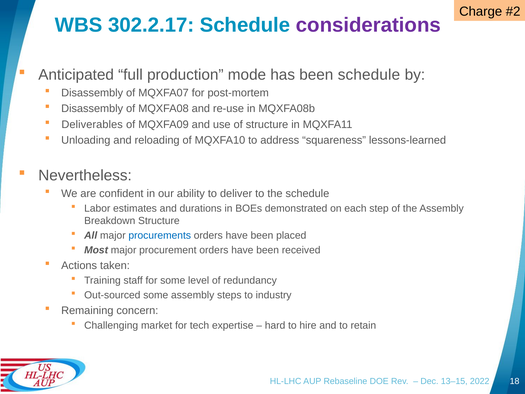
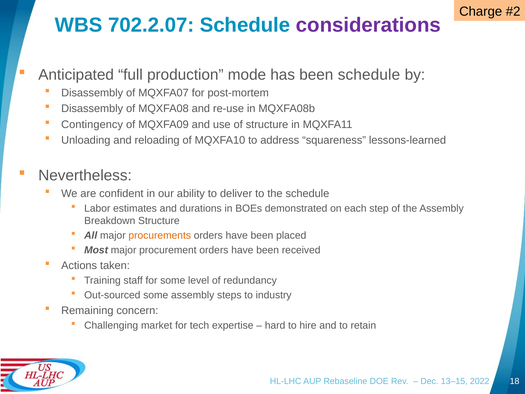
302.2.17: 302.2.17 -> 702.2.07 (151, 25)
Deliverables: Deliverables -> Contingency (92, 124)
procurements colour: blue -> orange (160, 235)
